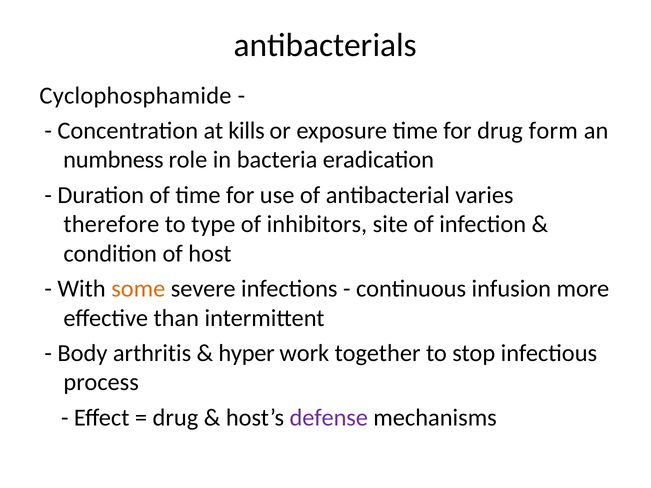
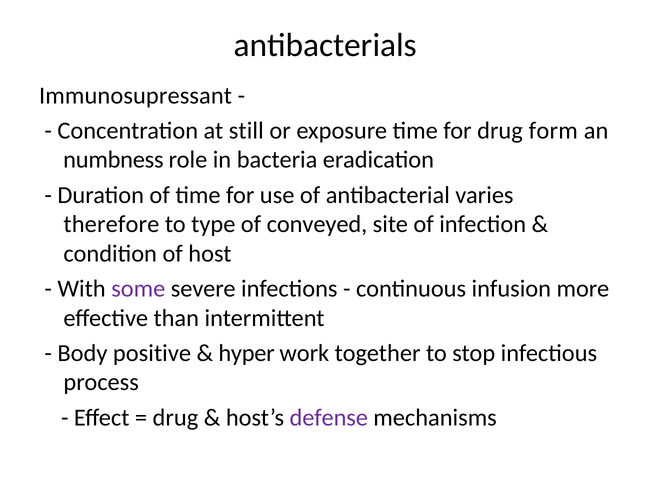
Cyclophosphamide: Cyclophosphamide -> Immunosupressant (136, 96)
kills: kills -> still (246, 131)
inhibitors: inhibitors -> conveyed (317, 224)
some colour: orange -> purple (138, 289)
arthritis: arthritis -> positive (152, 353)
